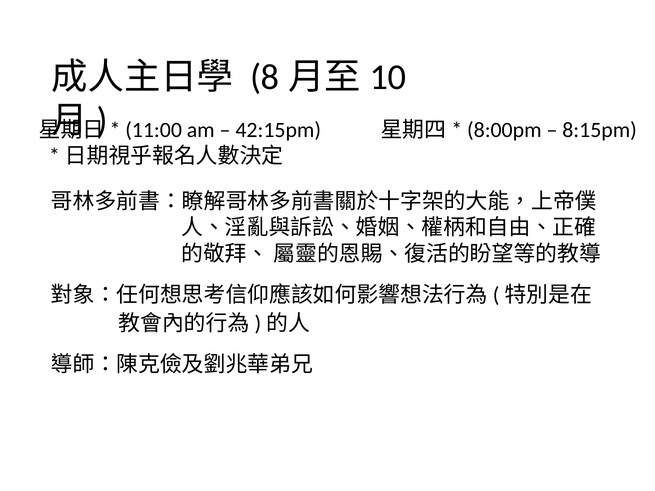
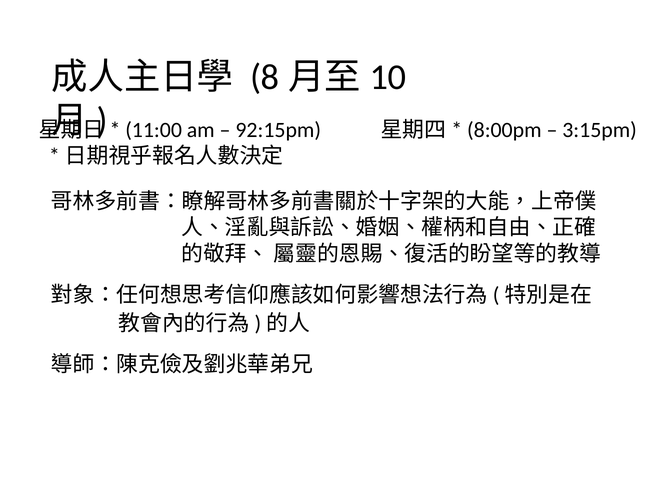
42:15pm: 42:15pm -> 92:15pm (278, 130)
8:15pm: 8:15pm -> 3:15pm (600, 130)
